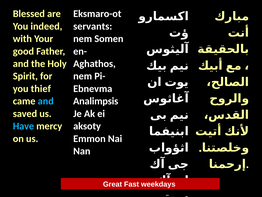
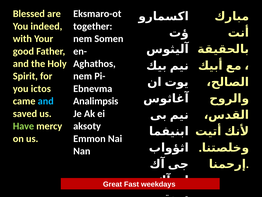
servants: servants -> together (93, 26)
thief: thief -> ictos (41, 88)
Have colour: light blue -> light green (23, 126)
